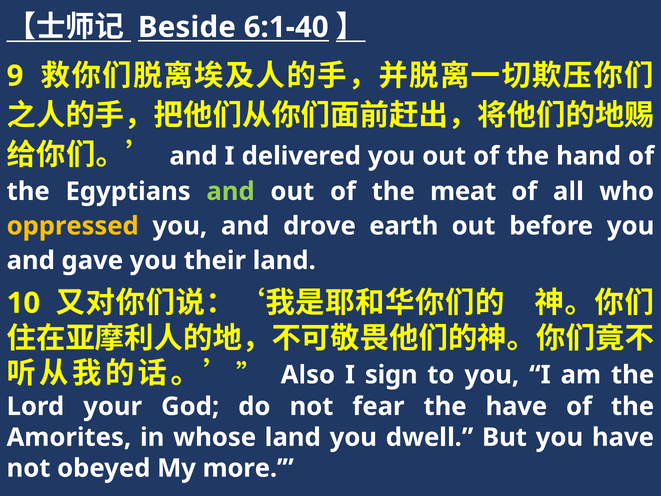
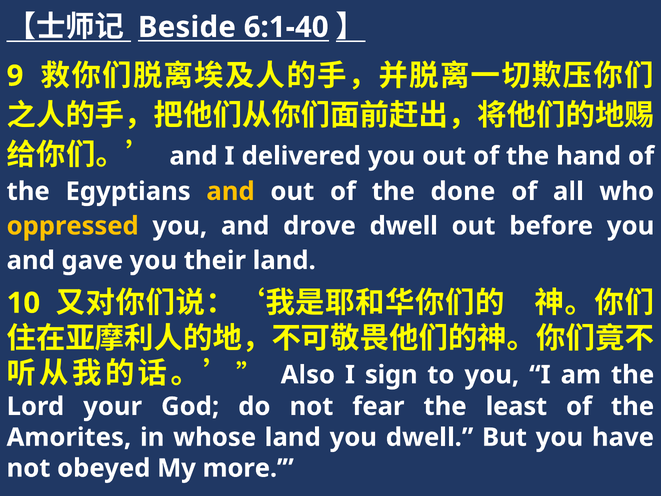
and colour: light green -> yellow (231, 191)
meat: meat -> done (463, 191)
drove earth: earth -> dwell (404, 226)
the have: have -> least (516, 406)
